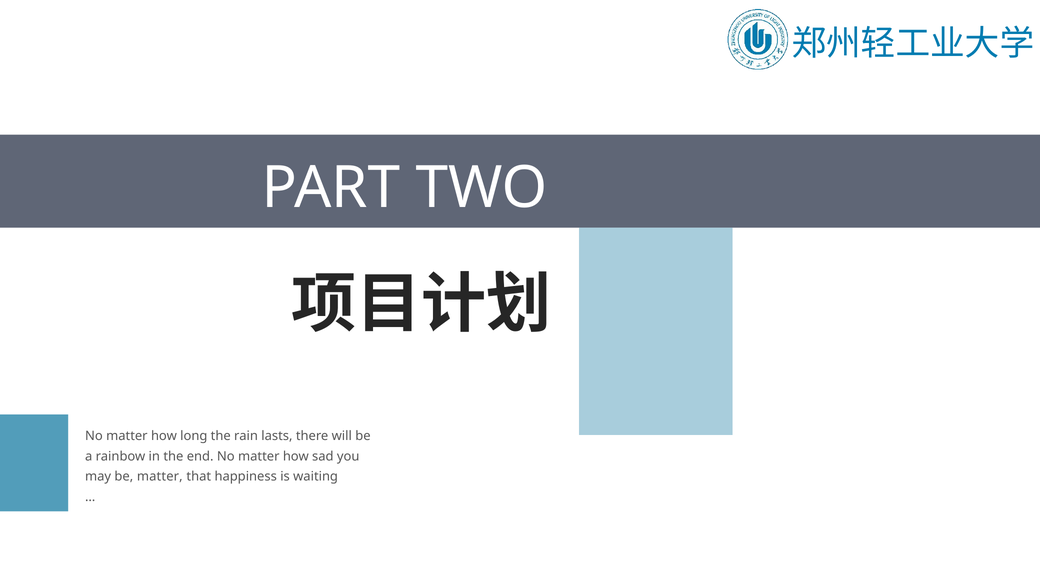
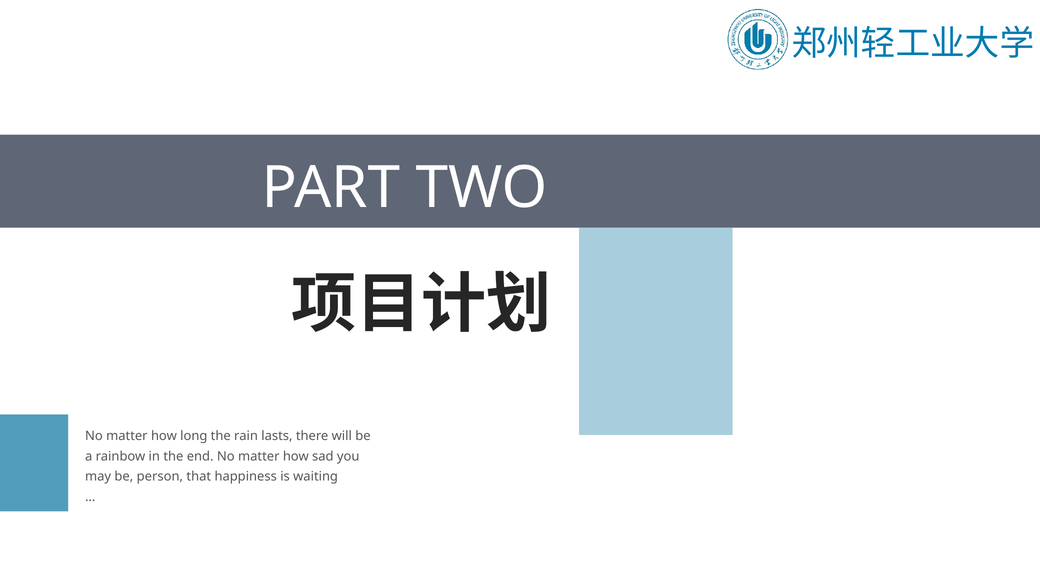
be matter: matter -> person (160, 477)
